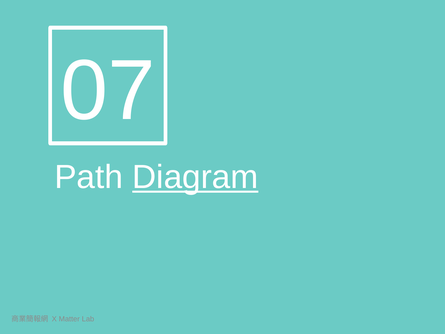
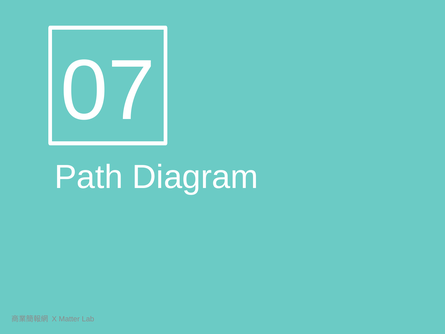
Diagram underline: present -> none (195, 177)
